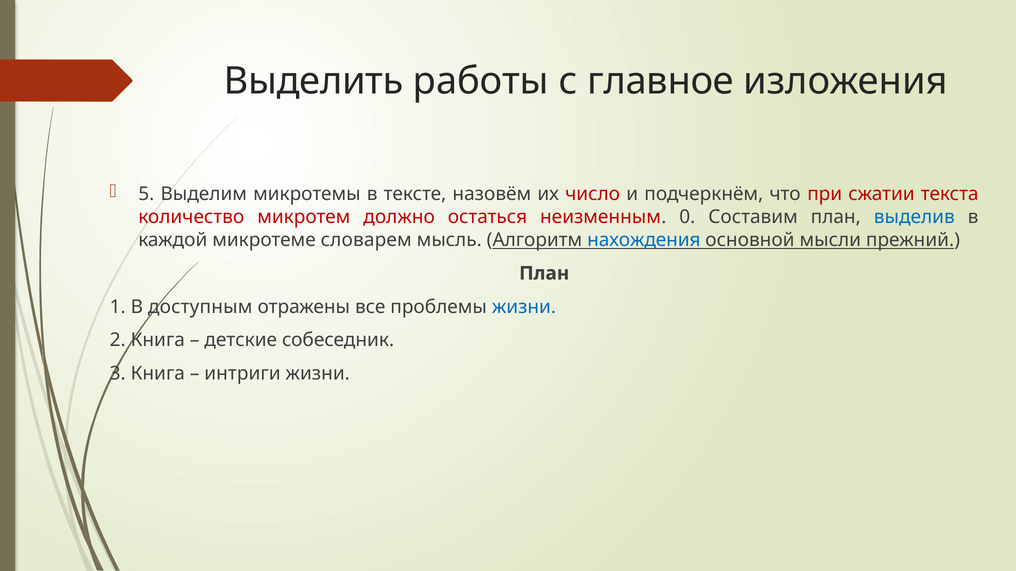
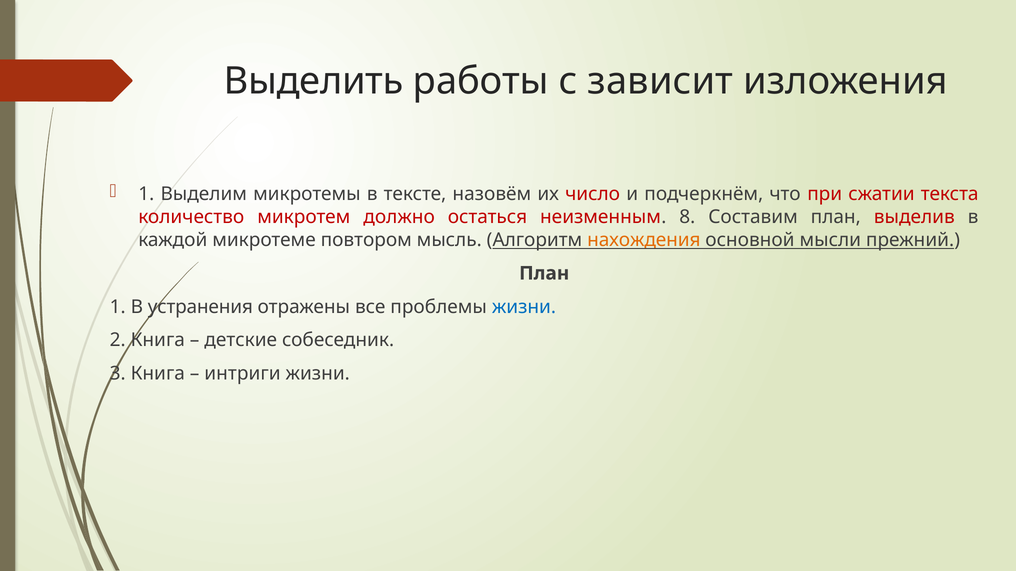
главное: главное -> зависит (660, 81)
5: 5 -> 1 (146, 194)
0: 0 -> 8 (687, 217)
выделив colour: blue -> red (914, 217)
словарем: словарем -> повтором (366, 240)
нахождения colour: blue -> orange (644, 240)
доступным: доступным -> устранения (200, 307)
